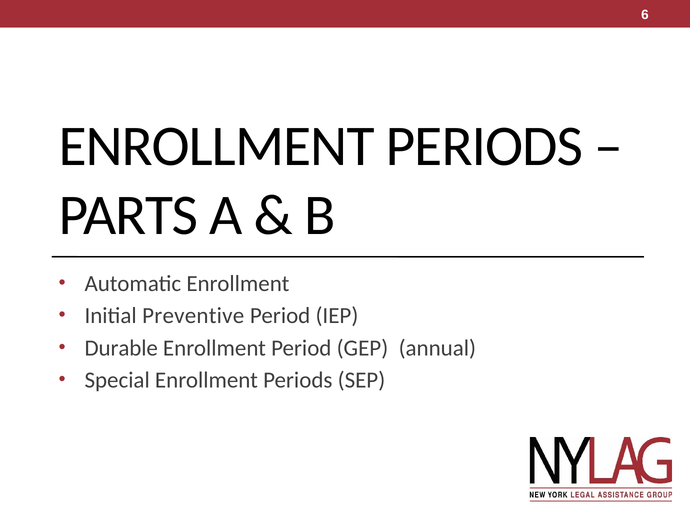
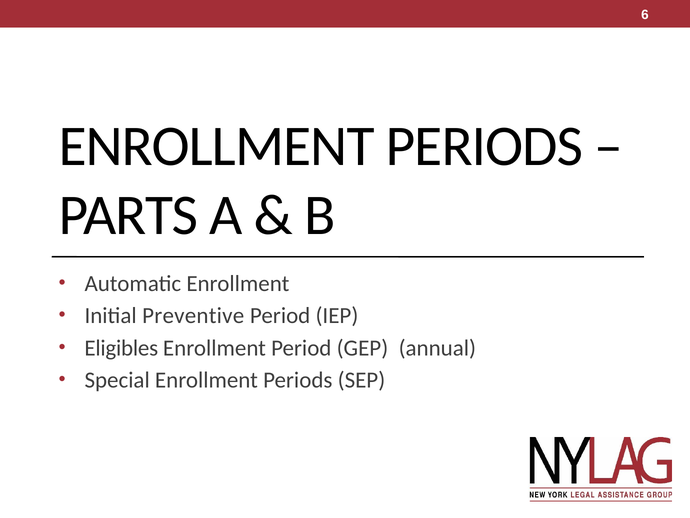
Durable: Durable -> Eligibles (121, 348)
